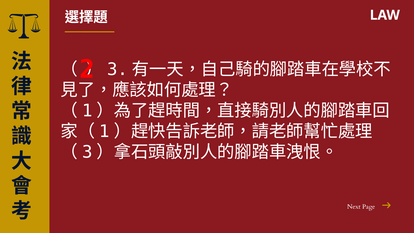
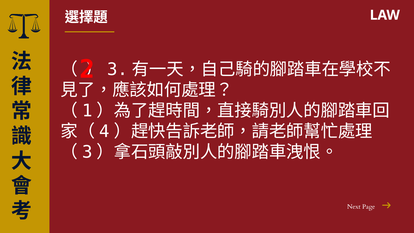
1: 1 -> 4 (104, 131)
